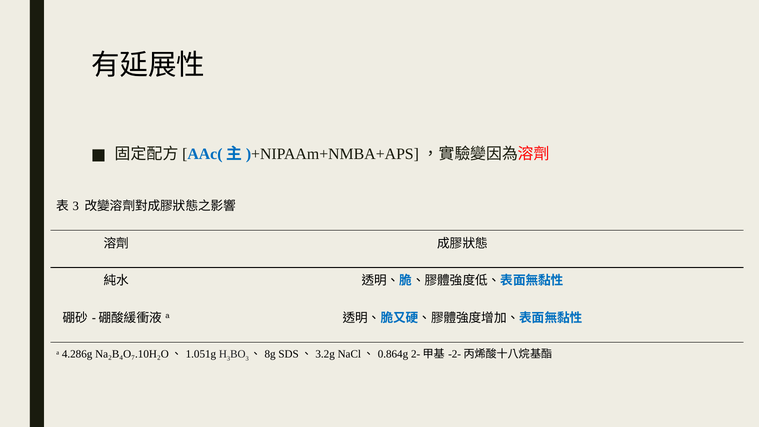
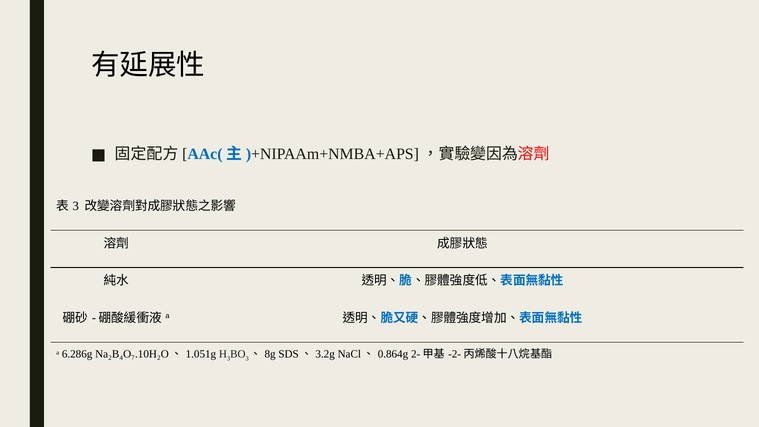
4.286g: 4.286g -> 6.286g (77, 354)
